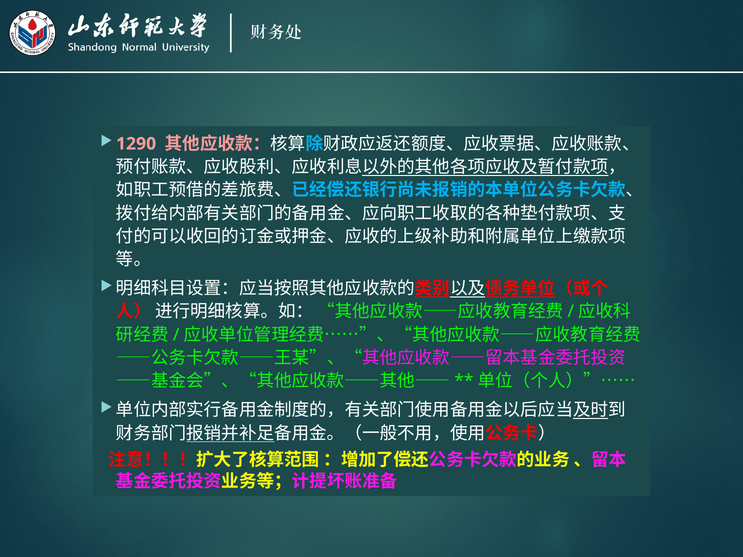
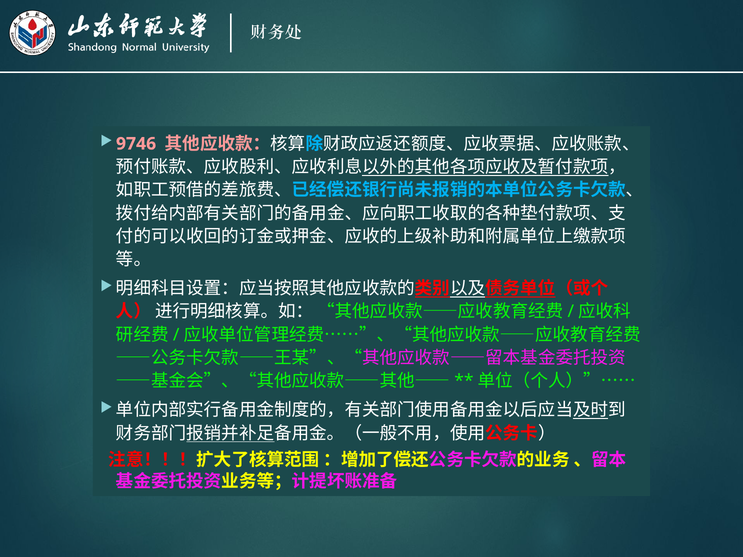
1290: 1290 -> 9746 (136, 144)
